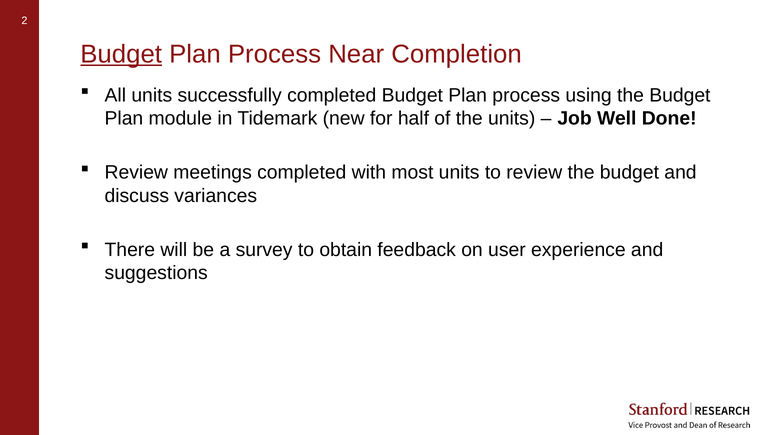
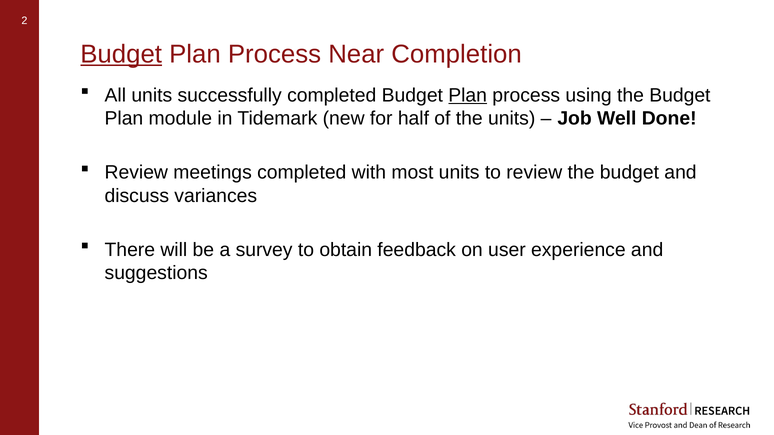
Plan underline: none -> present (468, 95)
